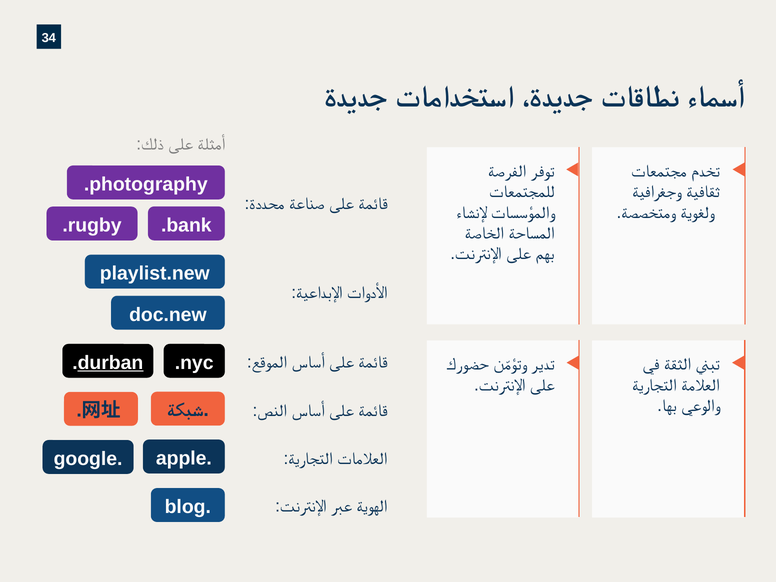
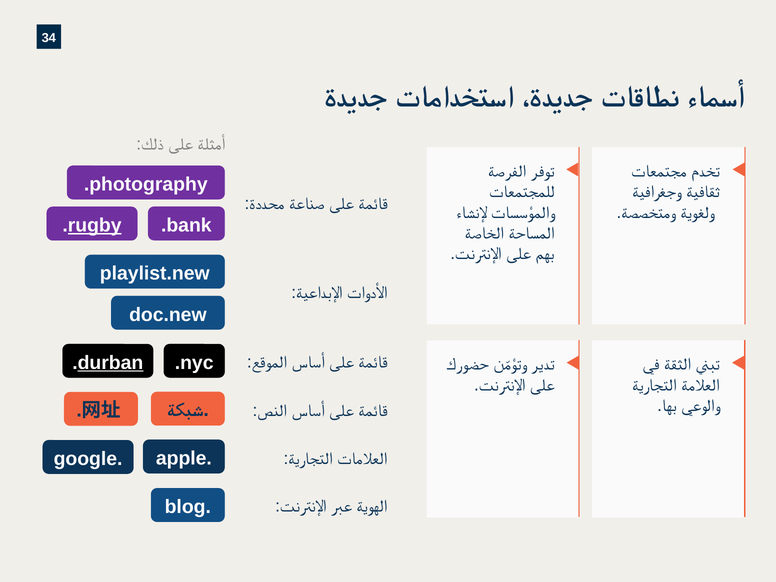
rugby underline: none -> present (95, 225)
